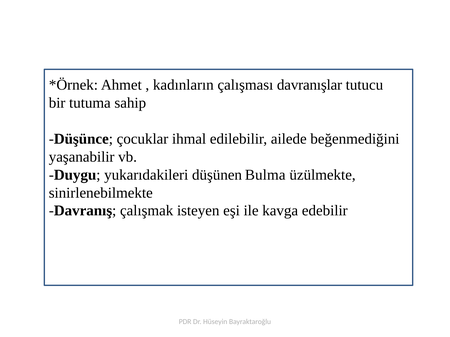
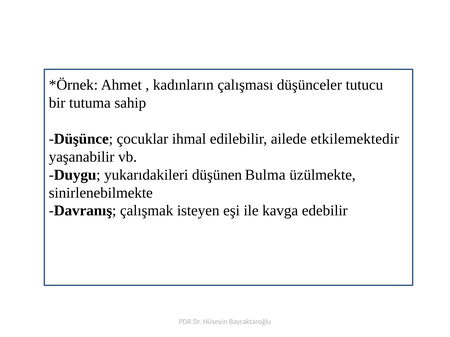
davranışlar: davranışlar -> düşünceler (309, 85)
beğenmediğini: beğenmediğini -> etkilemektedir (355, 139)
